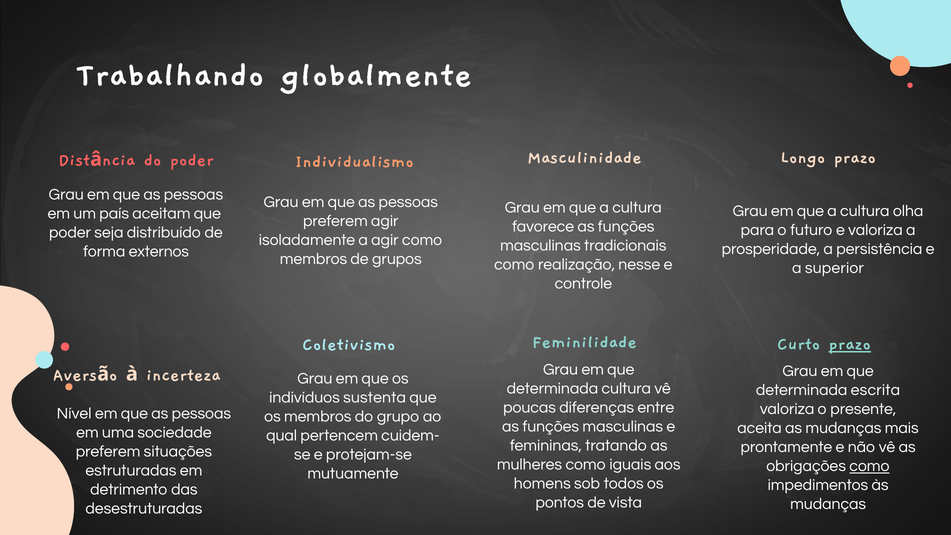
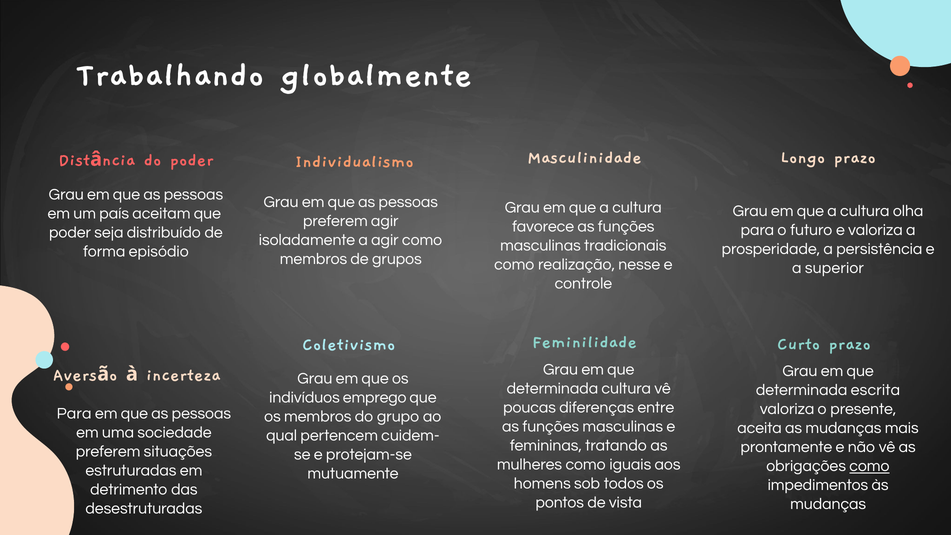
externos: externos -> episódio (159, 252)
prazo underline: present -> none (850, 343)
sustenta: sustenta -> emprego (375, 398)
Nível: Nível -> Para (74, 414)
